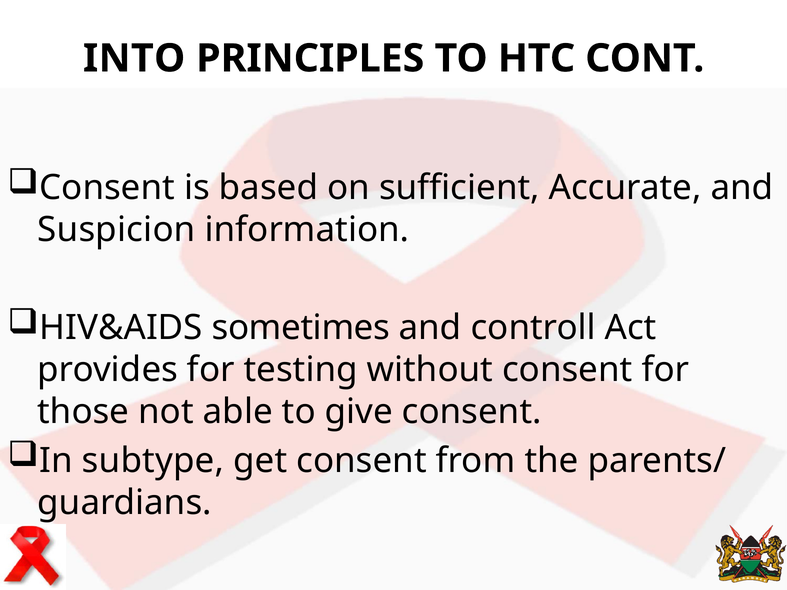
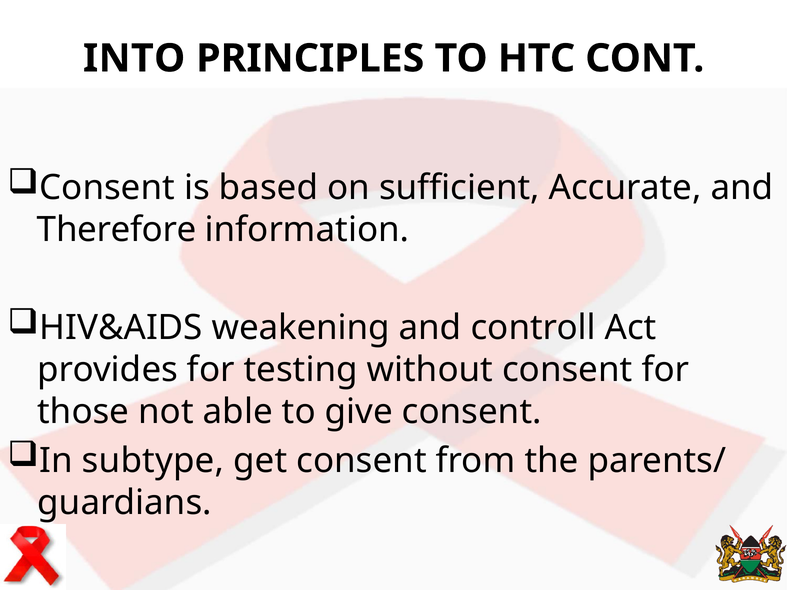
Suspicion: Suspicion -> Therefore (117, 230)
sometimes: sometimes -> weakening (301, 328)
